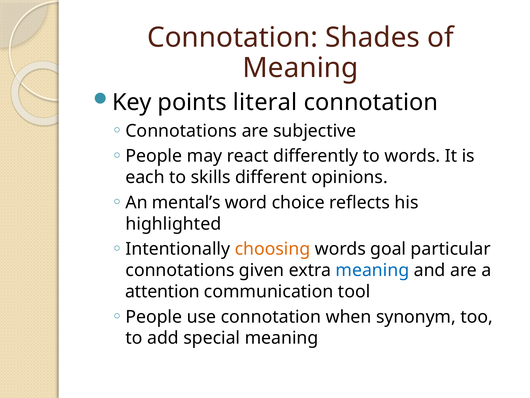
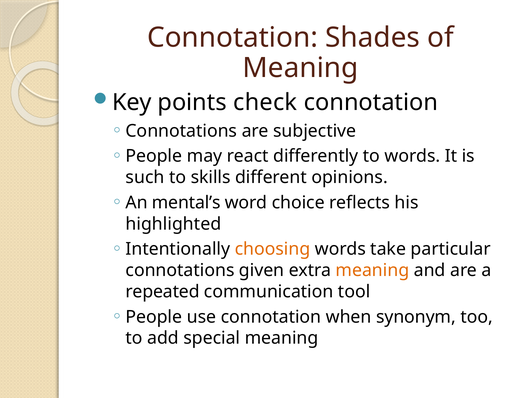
literal: literal -> check (265, 102)
each: each -> such (145, 177)
goal: goal -> take (388, 249)
meaning colour: blue -> orange (372, 270)
attention: attention -> repeated (163, 291)
